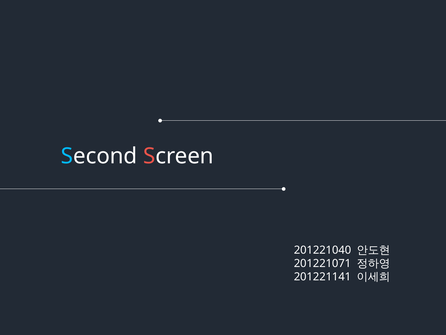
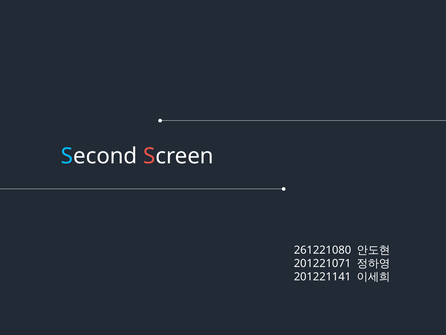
201221040: 201221040 -> 261221080 (322, 250)
